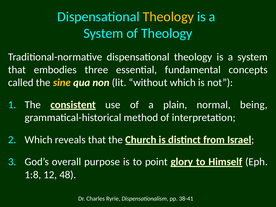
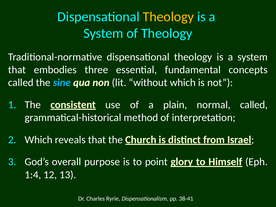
sine colour: yellow -> light blue (62, 83)
normal being: being -> called (254, 105)
1:8: 1:8 -> 1:4 (33, 175)
48: 48 -> 13 (68, 175)
